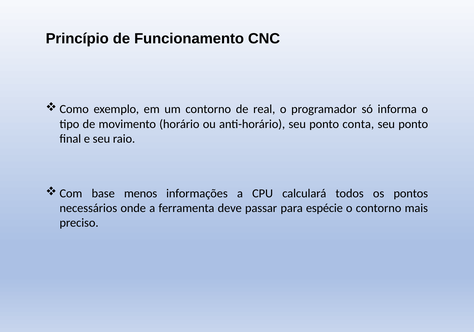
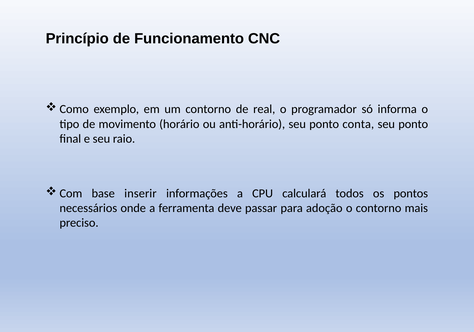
menos: menos -> inserir (140, 194)
espécie: espécie -> adoção (324, 208)
